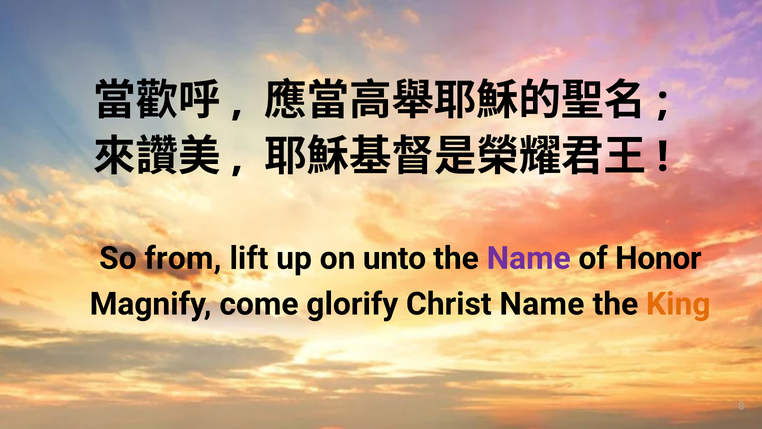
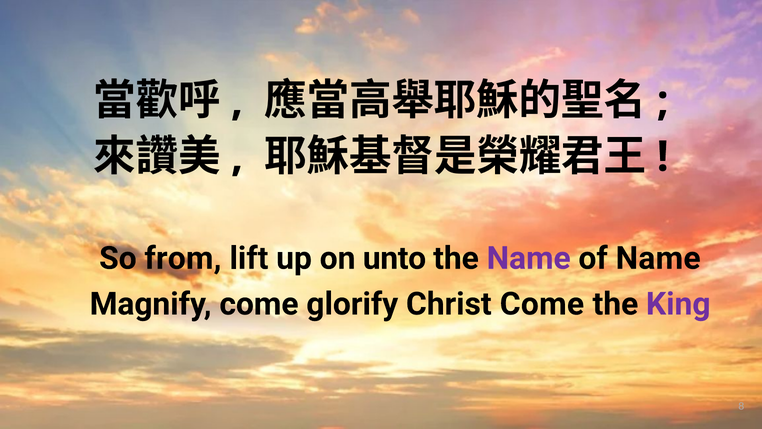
of Honor: Honor -> Name (658, 258)
Christ Name: Name -> Come (542, 304)
King colour: orange -> purple (678, 304)
